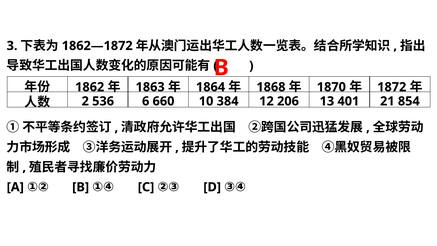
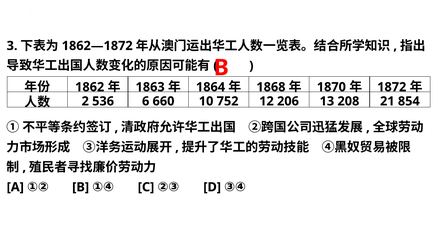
384: 384 -> 752 (228, 101)
401: 401 -> 208 (348, 101)
